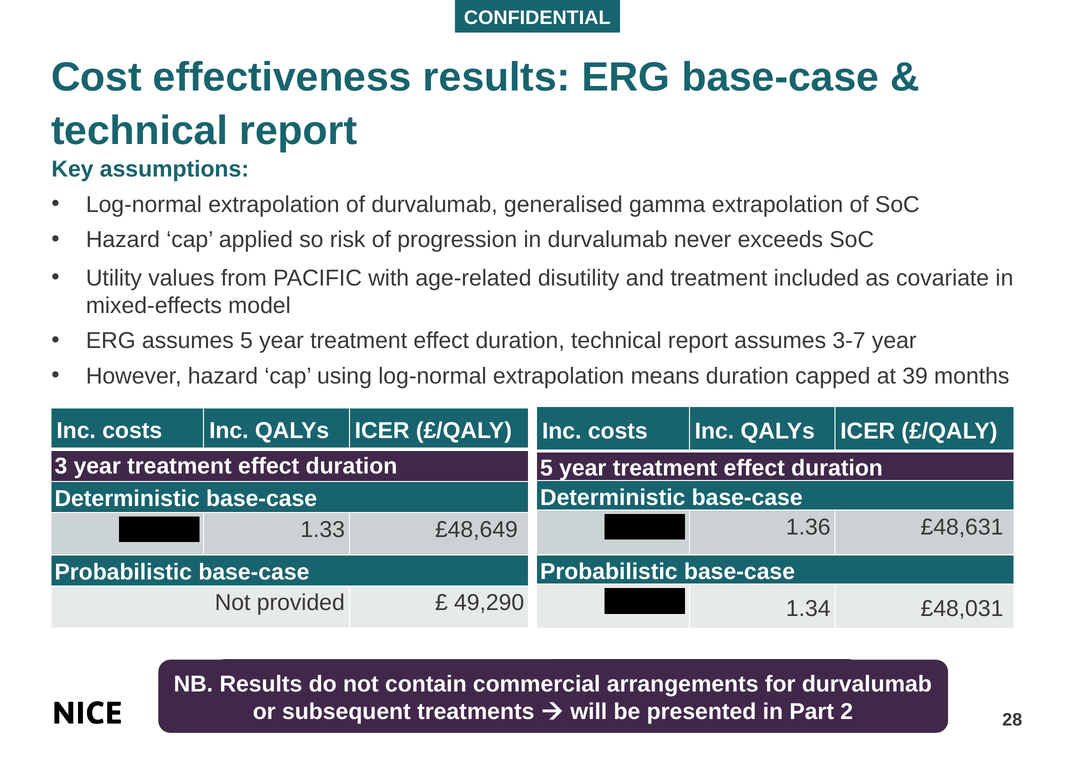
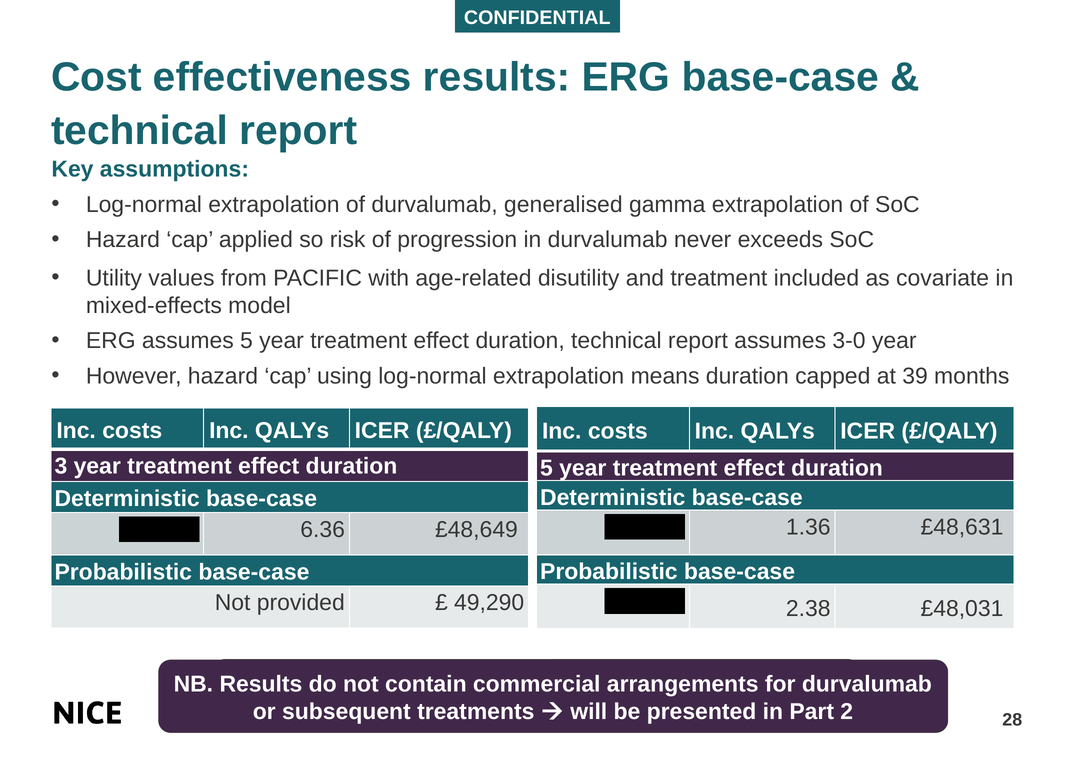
3-7: 3-7 -> 3-0 (849, 341)
1.33: 1.33 -> 6.36 (323, 530)
1.34: 1.34 -> 2.38 (808, 609)
